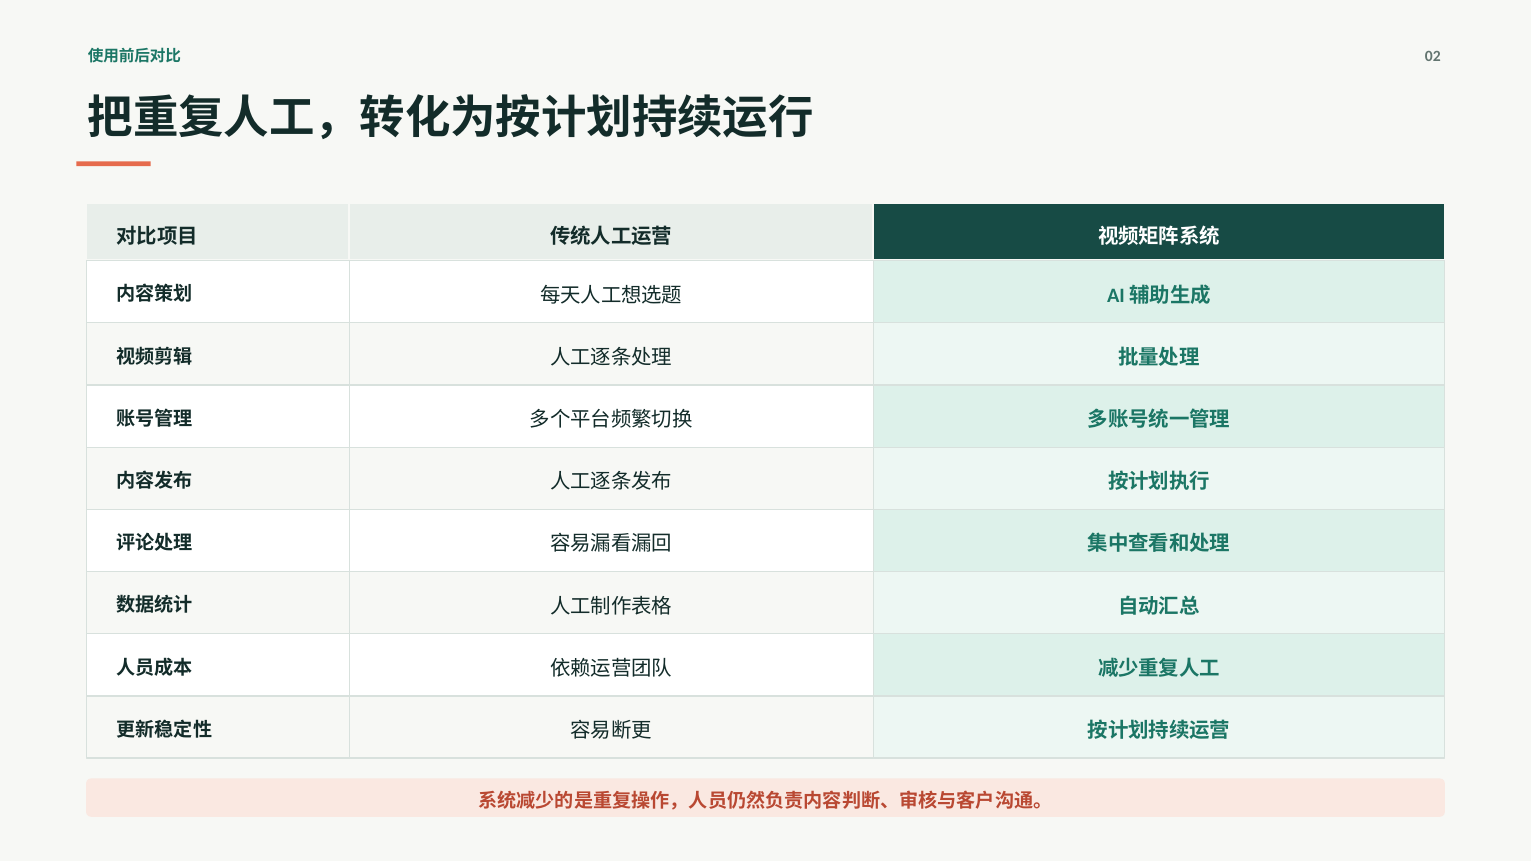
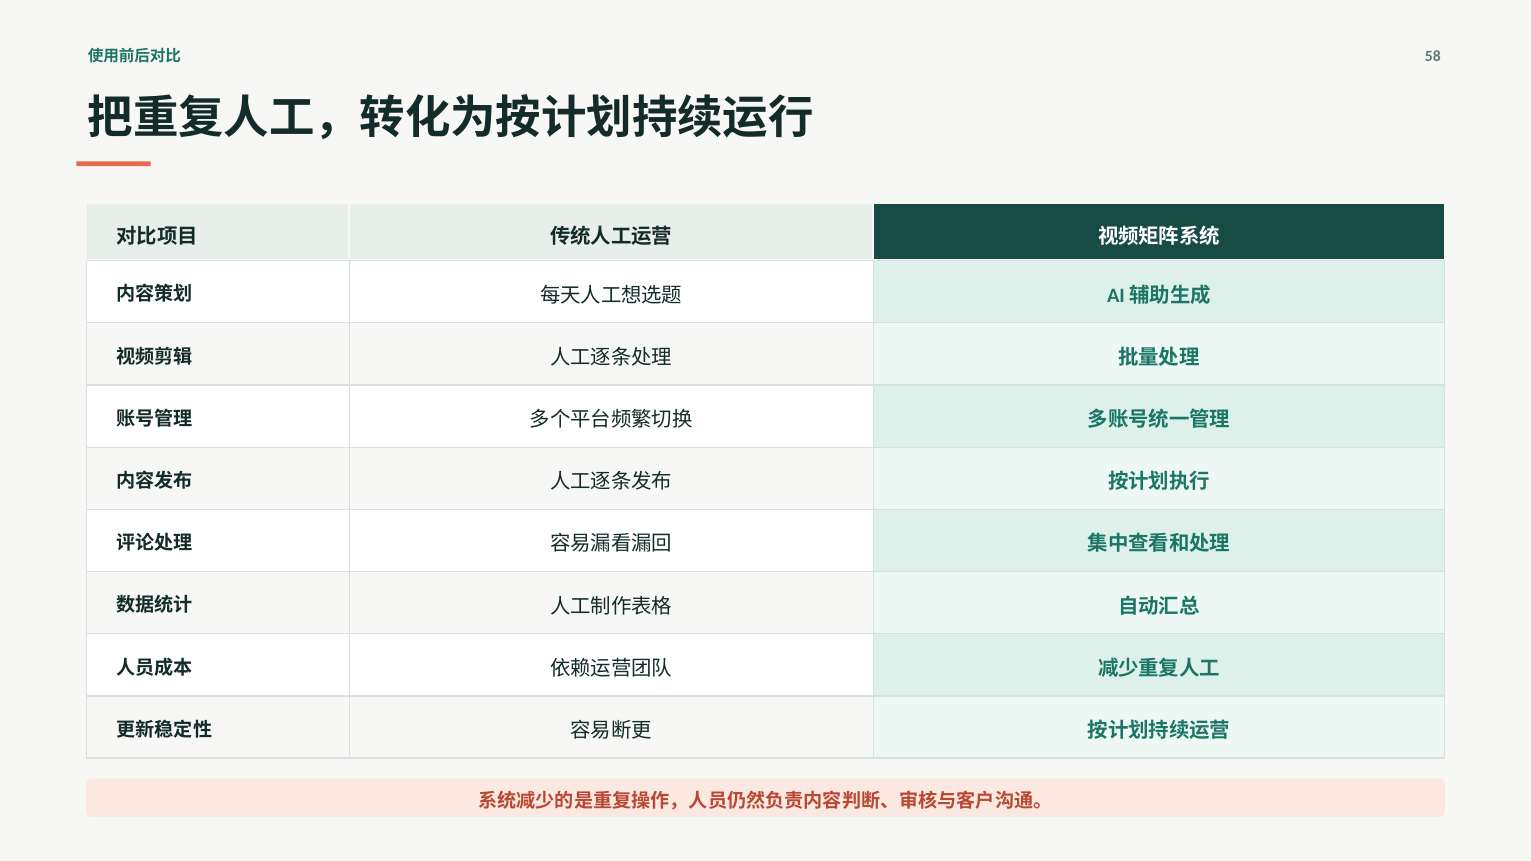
02: 02 -> 58 (1433, 57)
